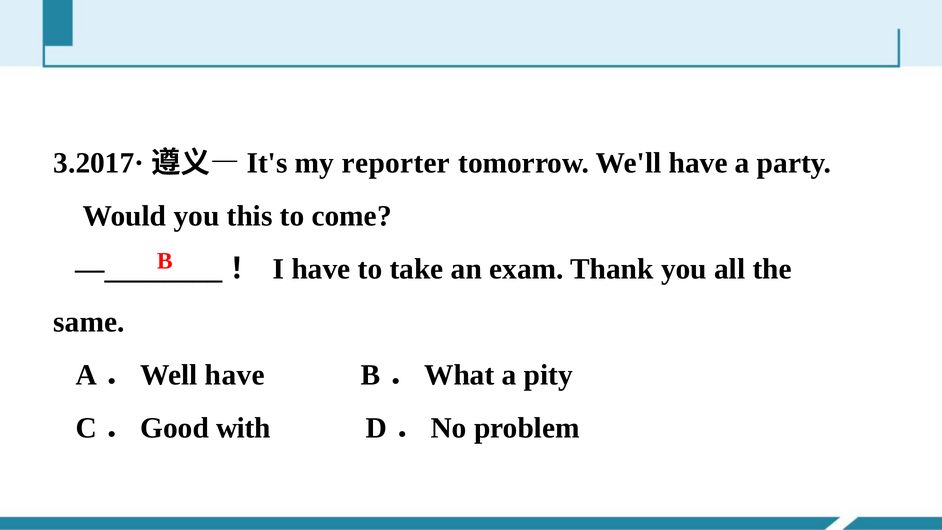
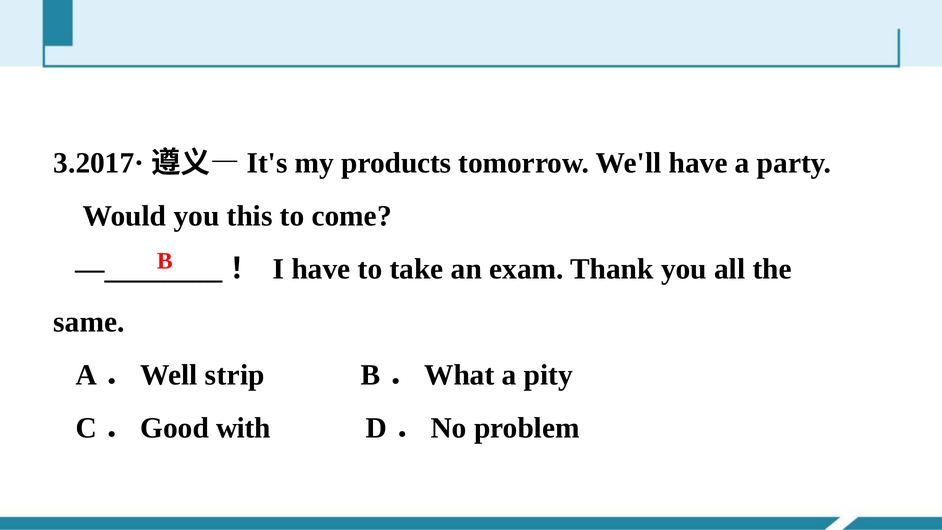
reporter: reporter -> products (396, 163)
have: have -> strip (235, 375)
